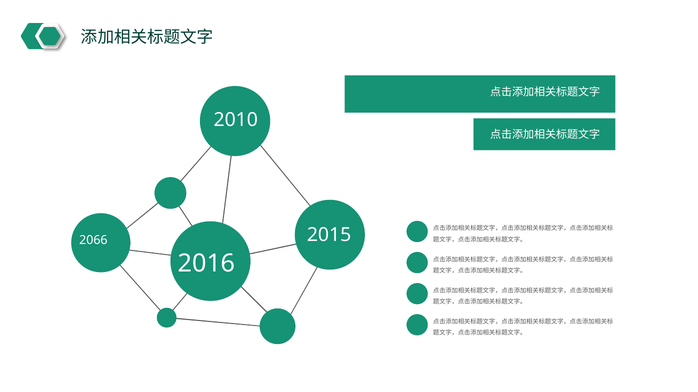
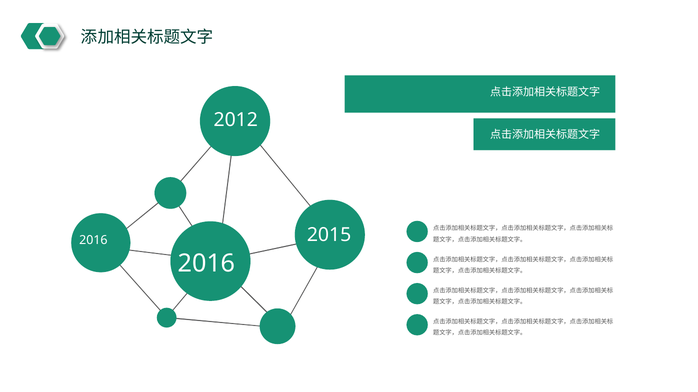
2010: 2010 -> 2012 (236, 120)
2066: 2066 -> 2016 (93, 240)
